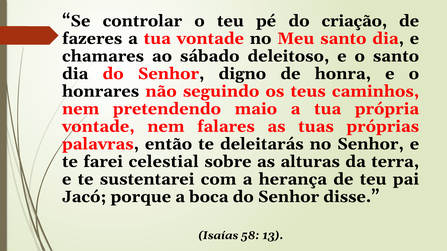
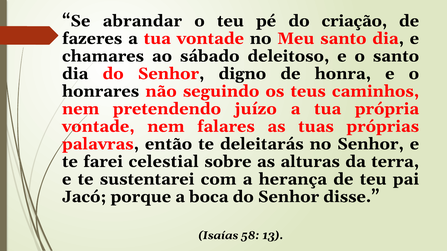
controlar: controlar -> abrandar (142, 21)
maio: maio -> juízo (256, 109)
